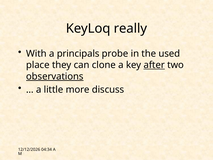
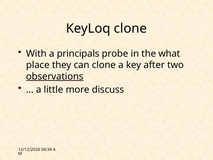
KeyLoq really: really -> clone (130, 28)
used: used -> what (169, 54)
after underline: present -> none (154, 65)
